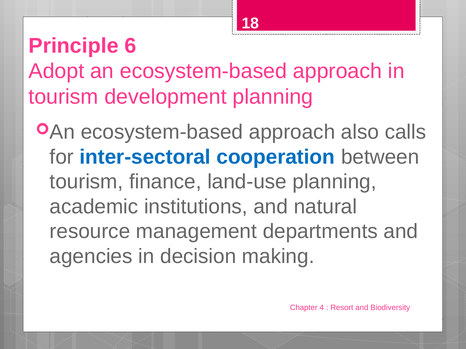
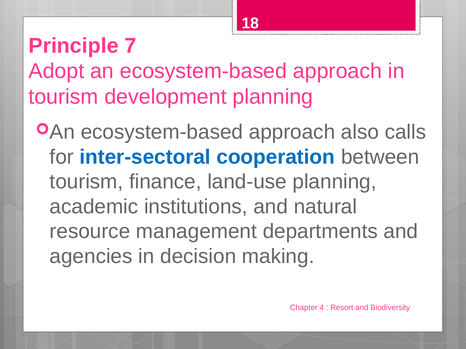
6: 6 -> 7 (130, 46)
